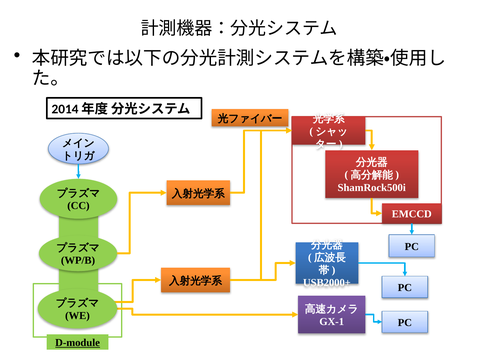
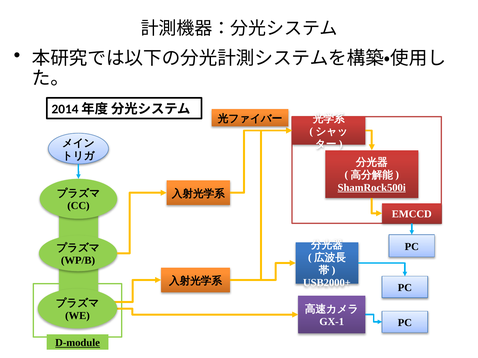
ShamRock500i underline: none -> present (372, 188)
